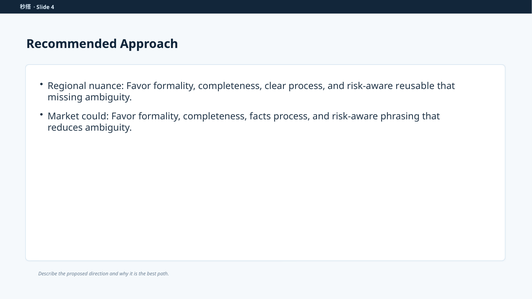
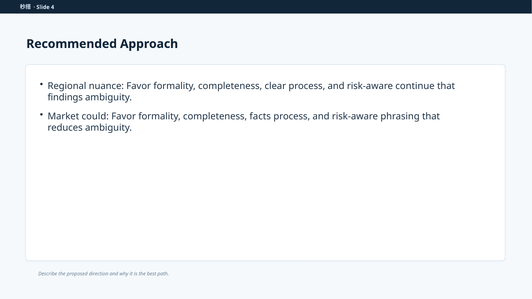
reusable: reusable -> continue (415, 86)
missing: missing -> findings (65, 97)
